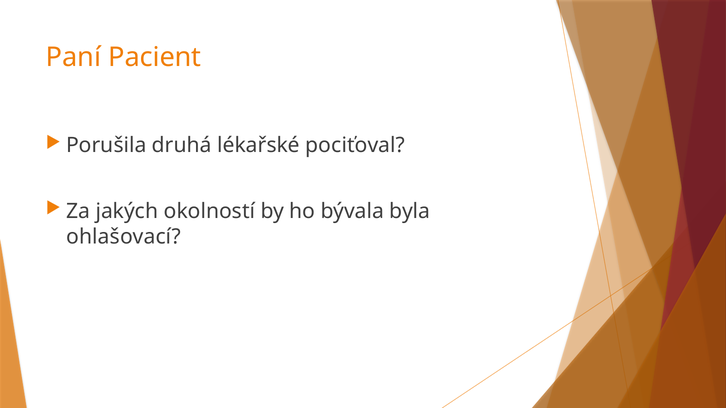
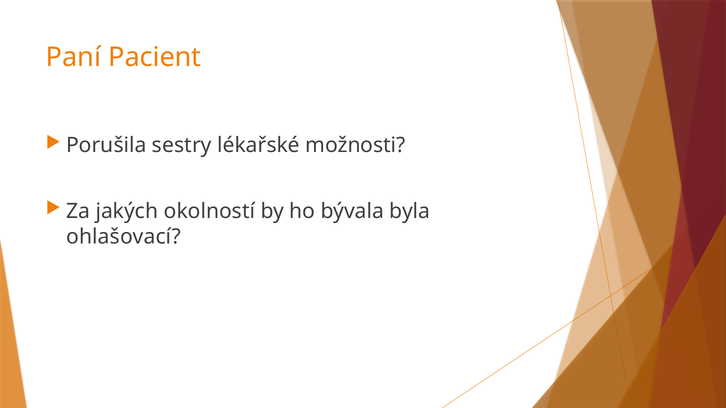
druhá: druhá -> sestry (182, 146)
pociťoval: pociťoval -> možnosti (355, 146)
